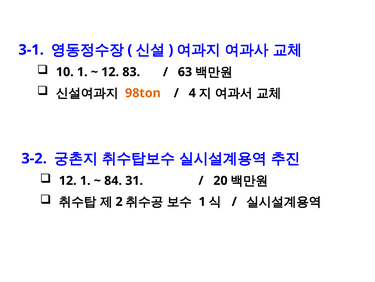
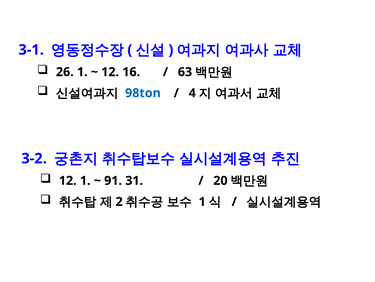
10: 10 -> 26 (65, 72)
83: 83 -> 16 (131, 72)
98ton colour: orange -> blue (143, 93)
84: 84 -> 91 (113, 180)
